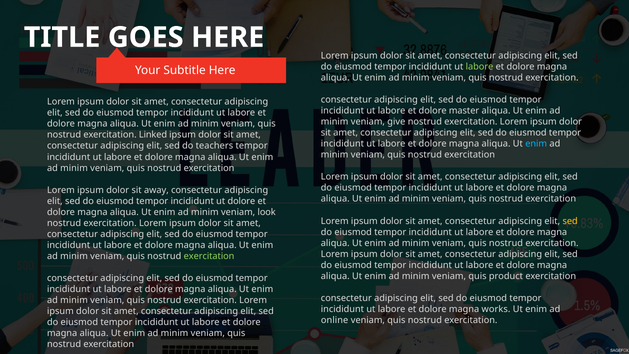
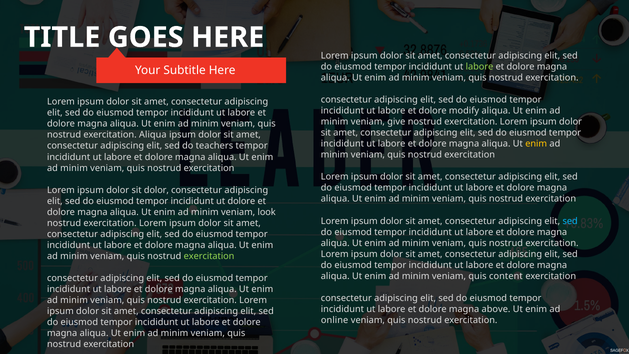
master: master -> modify (464, 111)
exercitation Linked: Linked -> Aliqua (153, 135)
enim colour: light blue -> yellow (536, 144)
sit away: away -> dolor (156, 190)
sed colour: yellow -> light blue (570, 221)
product: product -> content (506, 276)
works: works -> above (496, 309)
